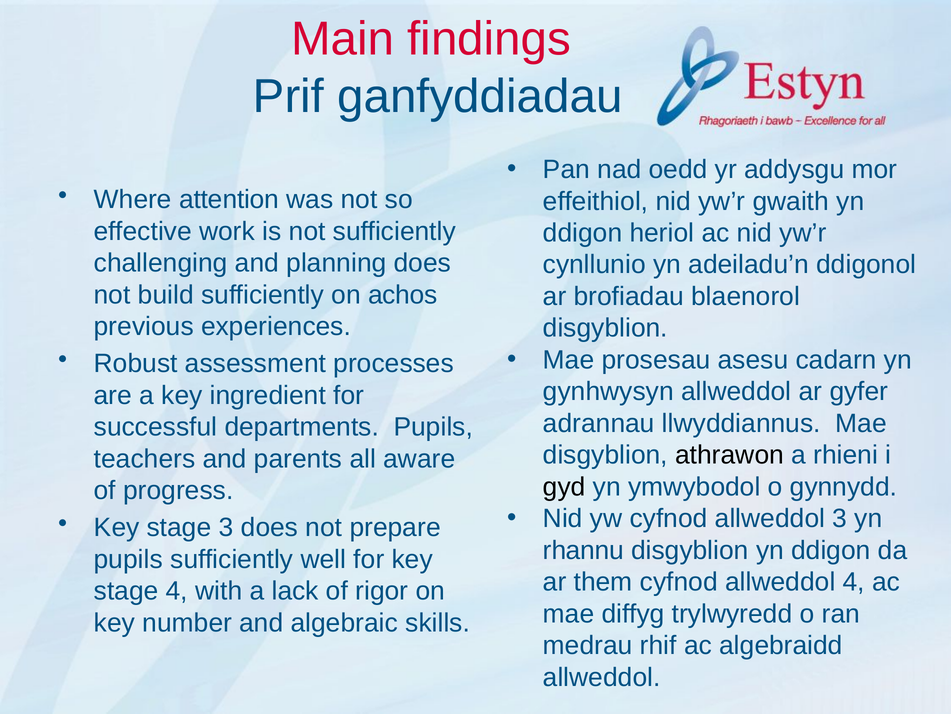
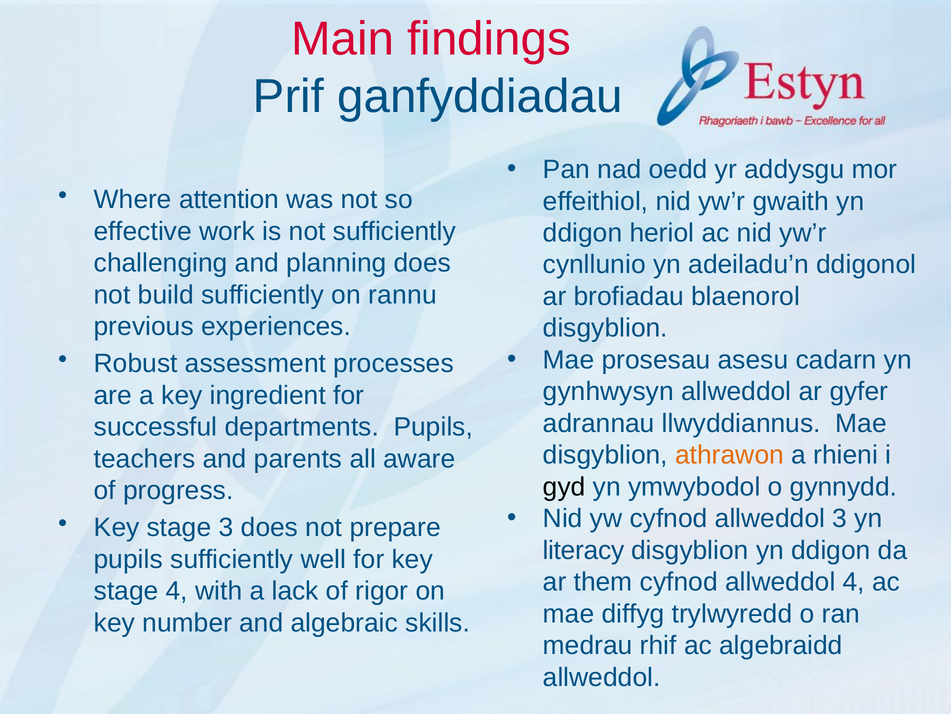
achos: achos -> rannu (402, 294)
athrawon colour: black -> orange (730, 455)
rhannu: rhannu -> literacy (583, 550)
